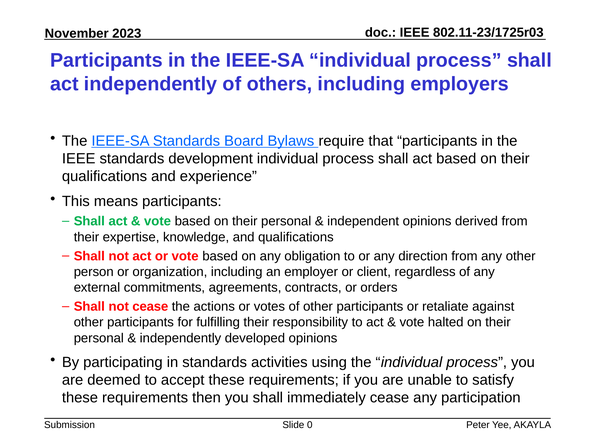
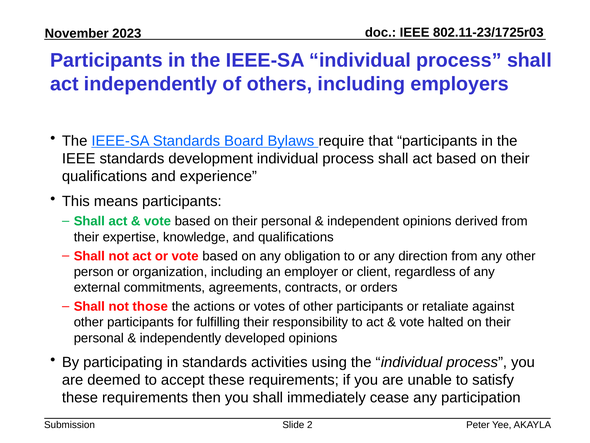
not cease: cease -> those (150, 306)
0: 0 -> 2 (310, 424)
